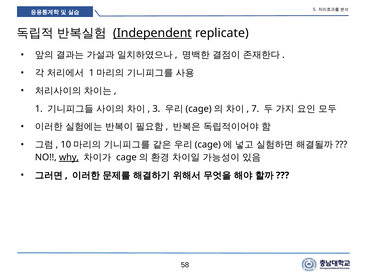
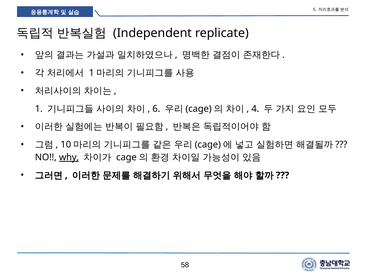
Independent underline: present -> none (152, 33)
3: 3 -> 6 (156, 109)
7: 7 -> 4 (255, 109)
